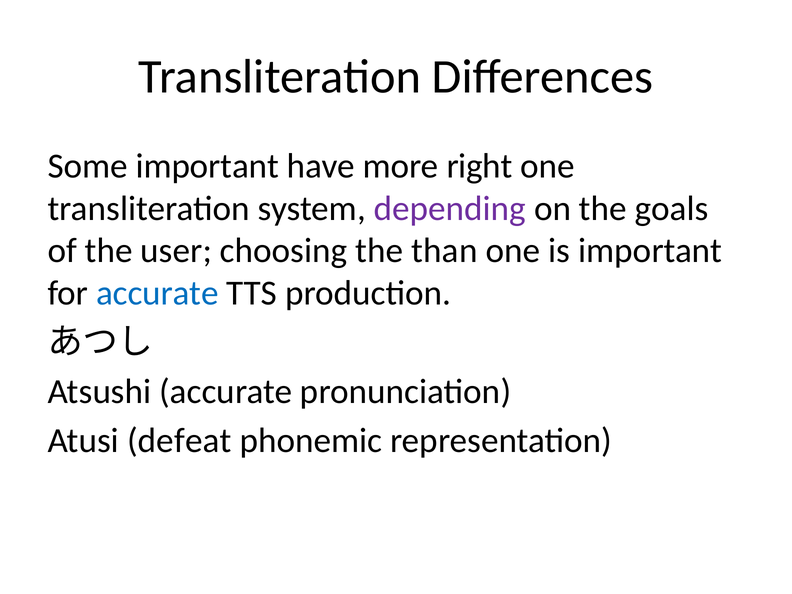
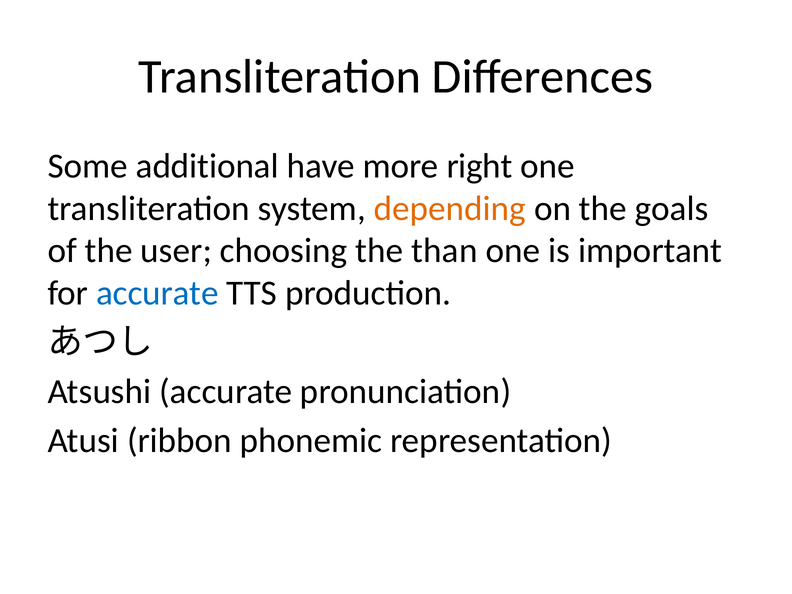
Some important: important -> additional (207, 166)
depending colour: purple -> orange (450, 208)
defeat: defeat -> ribbon (179, 441)
